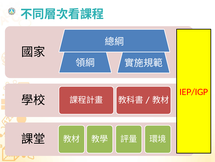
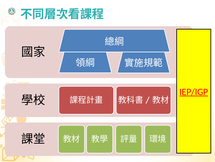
IEP/IGP underline: none -> present (194, 91)
